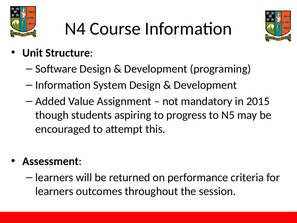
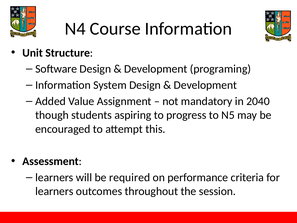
2015: 2015 -> 2040 (258, 101)
returned: returned -> required (130, 177)
